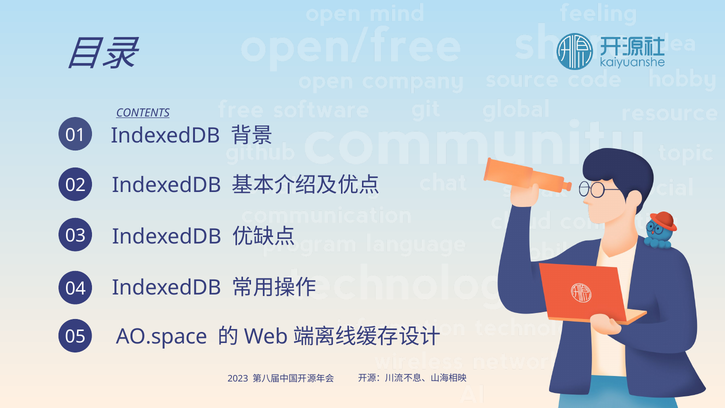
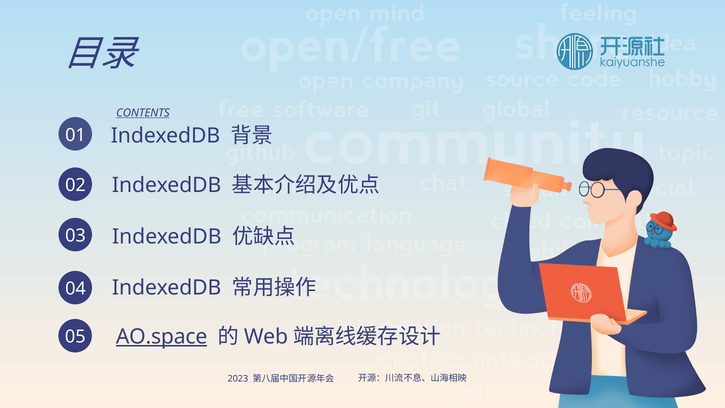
AO.space underline: none -> present (162, 336)
